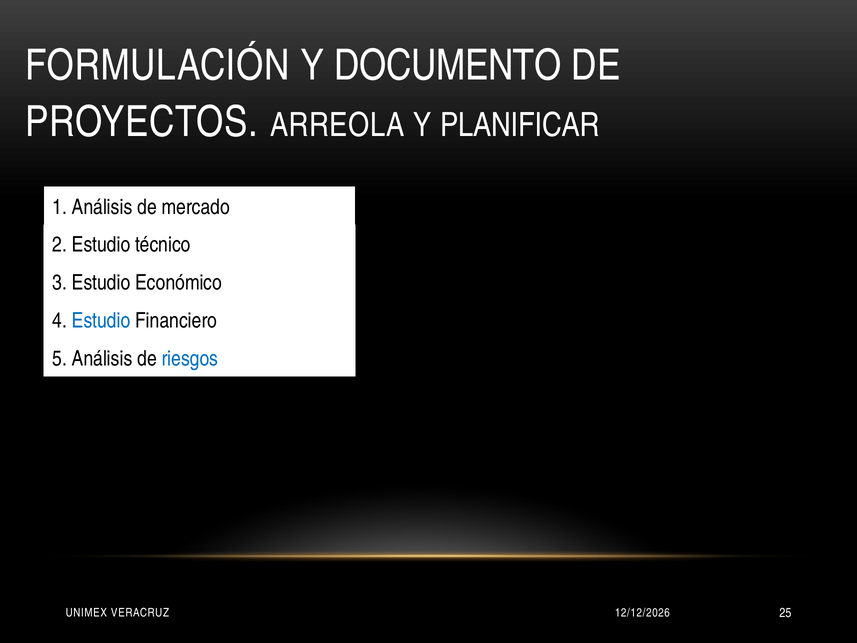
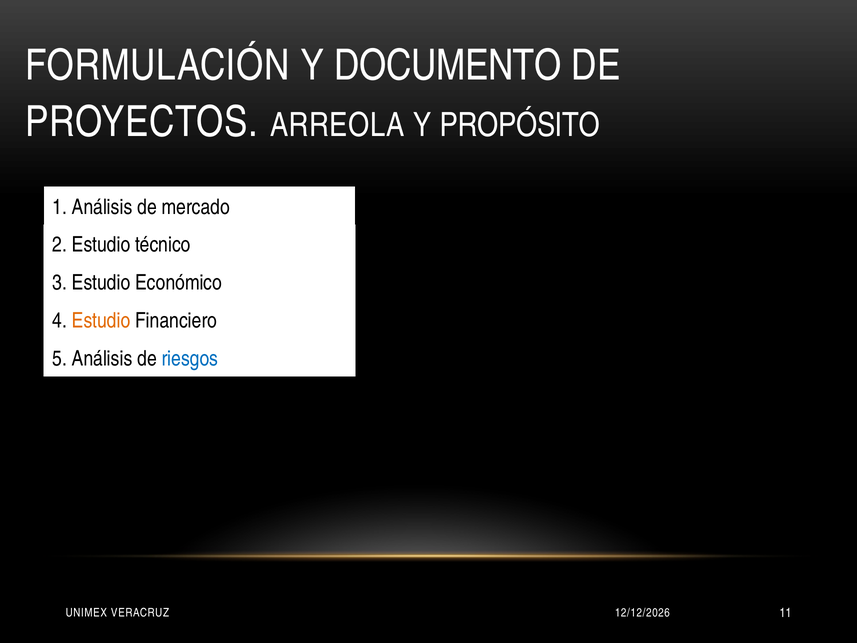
PLANIFICAR: PLANIFICAR -> PROPÓSITO (520, 125)
Estudio colour: blue -> orange (101, 321)
25: 25 -> 11 (785, 613)
